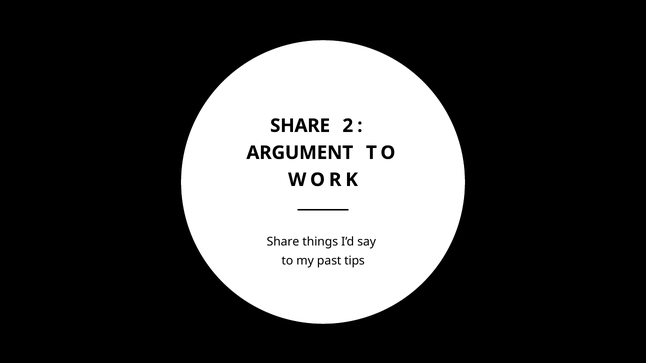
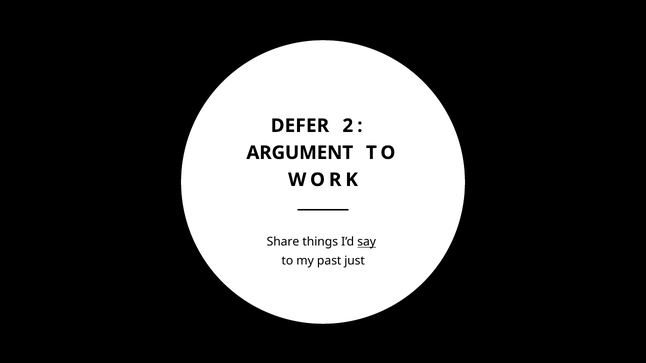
SHARE: SHARE -> DEFER (300, 126)
say underline: none -> present (367, 242)
tips: tips -> just (355, 261)
